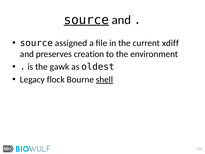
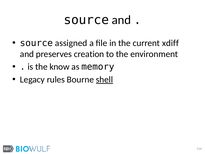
source underline: present -> none (86, 20)
gawk: gawk -> know (60, 67)
oldest: oldest -> memory (98, 67)
flock: flock -> rules (56, 79)
